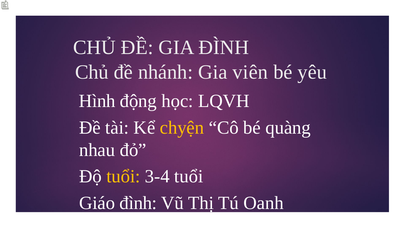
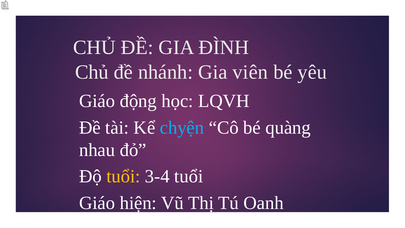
Hình: Hình -> Giáo (97, 101)
chyện colour: yellow -> light blue (182, 127)
Giáo đình: đình -> hiện (138, 203)
